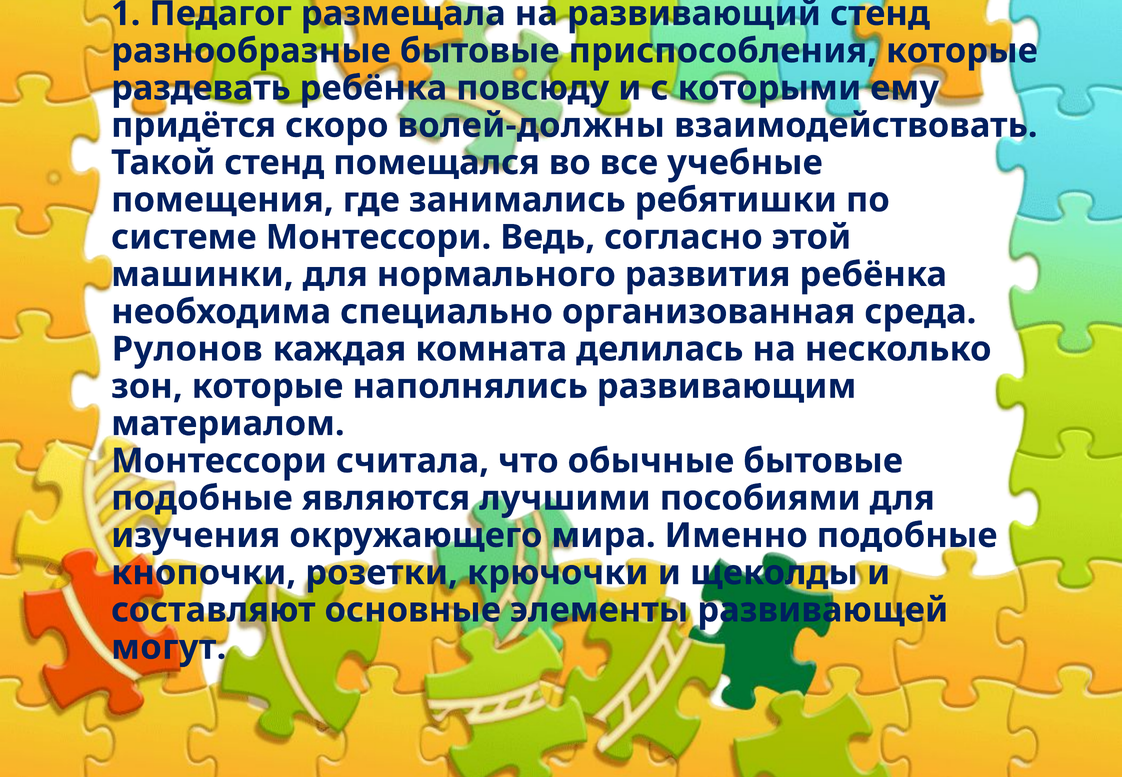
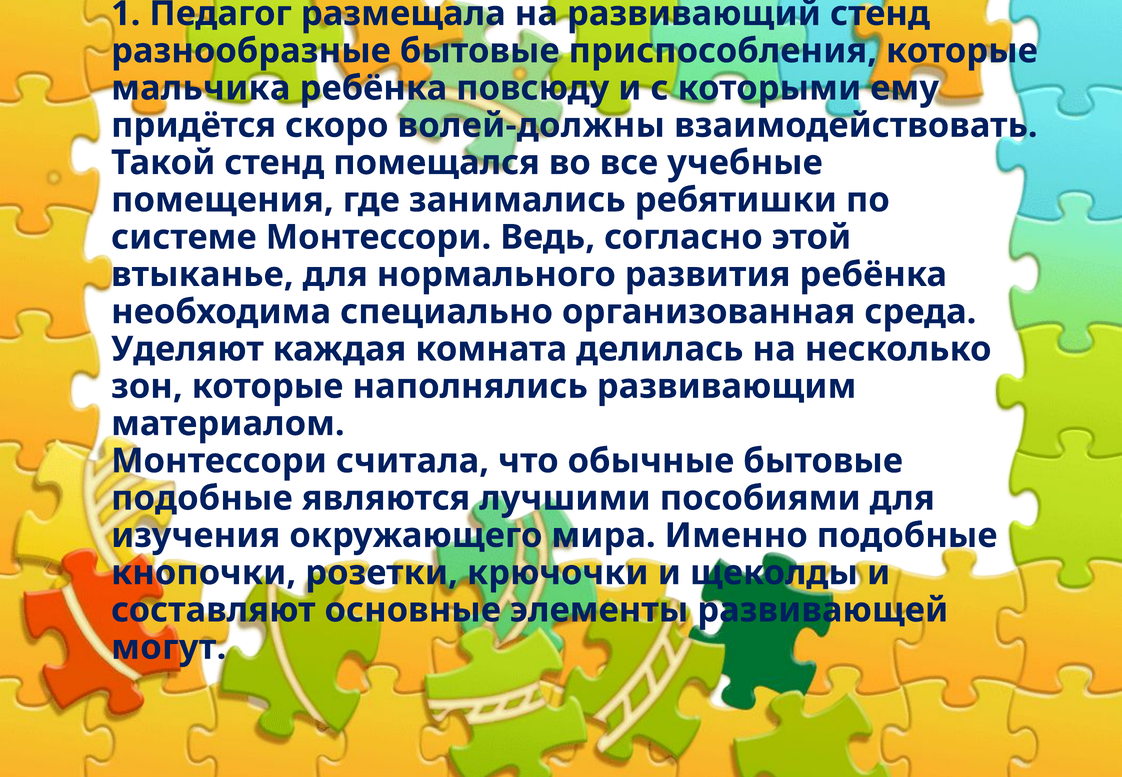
раздевать: раздевать -> мальчика (201, 88)
машинки: машинки -> втыканье (202, 274)
Рулонов: Рулонов -> Уделяют (187, 349)
